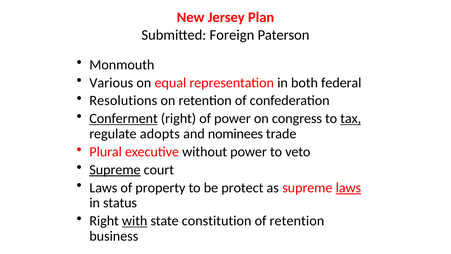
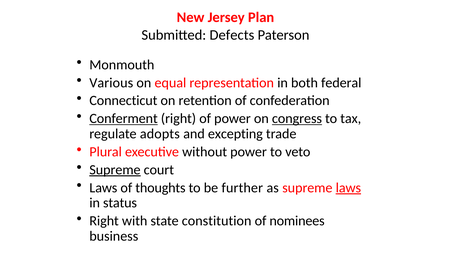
Foreign: Foreign -> Defects (232, 35)
Resolutions: Resolutions -> Connecticut (123, 101)
congress underline: none -> present (297, 118)
tax underline: present -> none (351, 118)
nominees: nominees -> excepting (235, 134)
property: property -> thoughts (160, 187)
protect: protect -> further (242, 187)
with underline: present -> none (135, 221)
of retention: retention -> nominees (297, 221)
